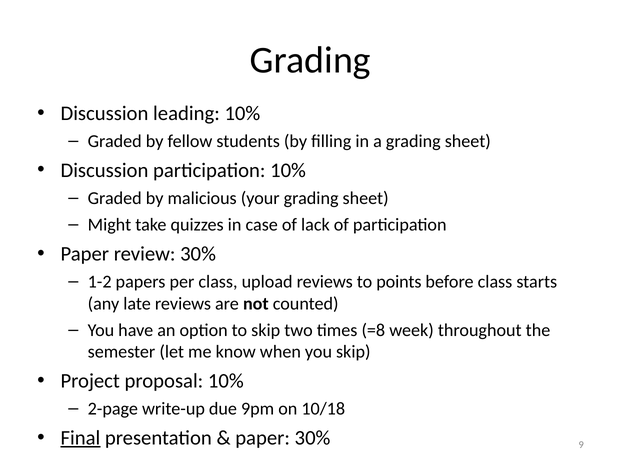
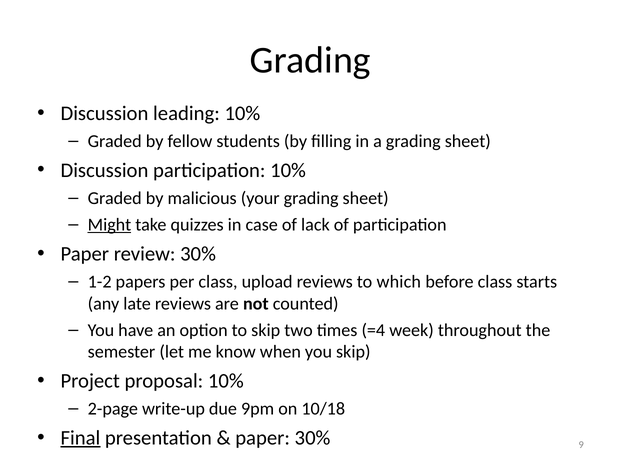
Might underline: none -> present (109, 225)
points: points -> which (399, 282)
=8: =8 -> =4 (373, 330)
